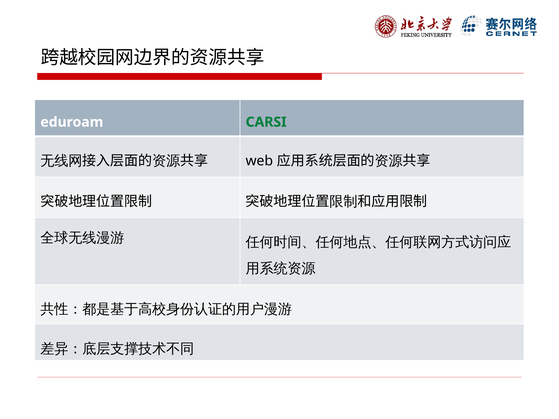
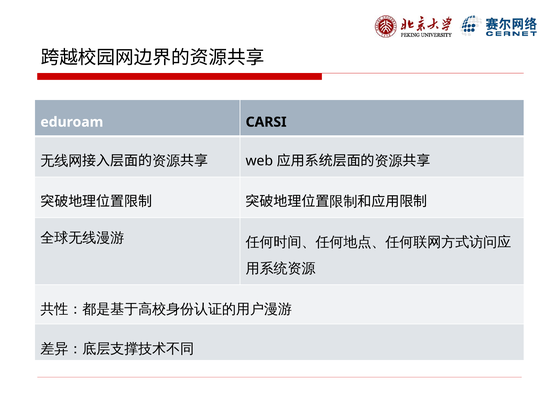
CARSI colour: green -> black (266, 122)
